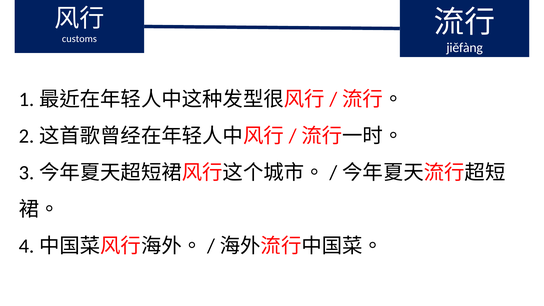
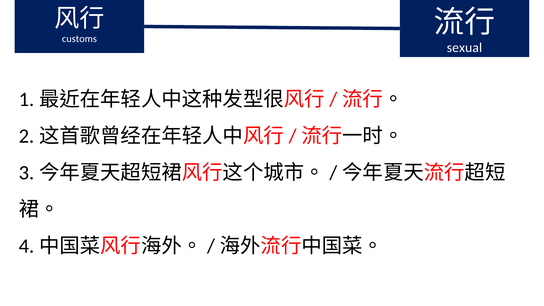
jiěfàng: jiěfàng -> sexual (464, 48)
